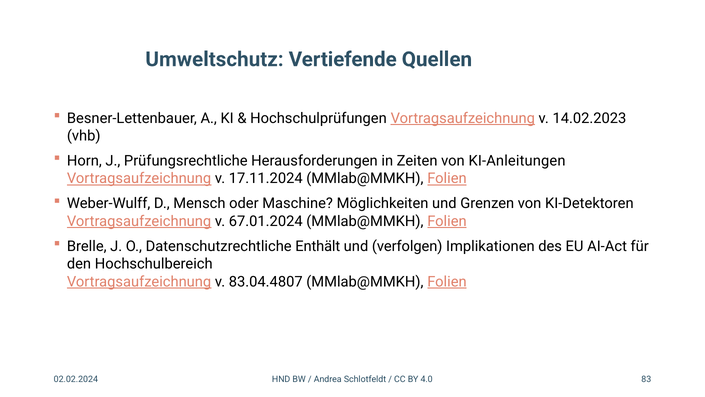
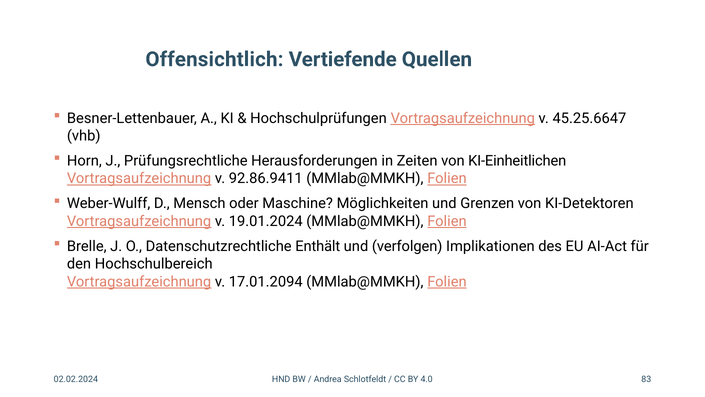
Umweltschutz: Umweltschutz -> Offensichtlich (214, 59)
14.02.2023: 14.02.2023 -> 45.25.6647 (589, 118)
KI-Anleitungen: KI-Anleitungen -> KI-Einheitlichen (517, 161)
17.11.2024: 17.11.2024 -> 92.86.9411 (266, 178)
67.01.2024: 67.01.2024 -> 19.01.2024 (266, 221)
83.04.4807: 83.04.4807 -> 17.01.2094 (266, 281)
